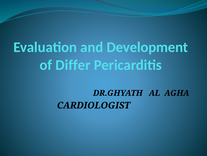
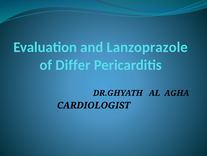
Development: Development -> Lanzoprazole (147, 47)
